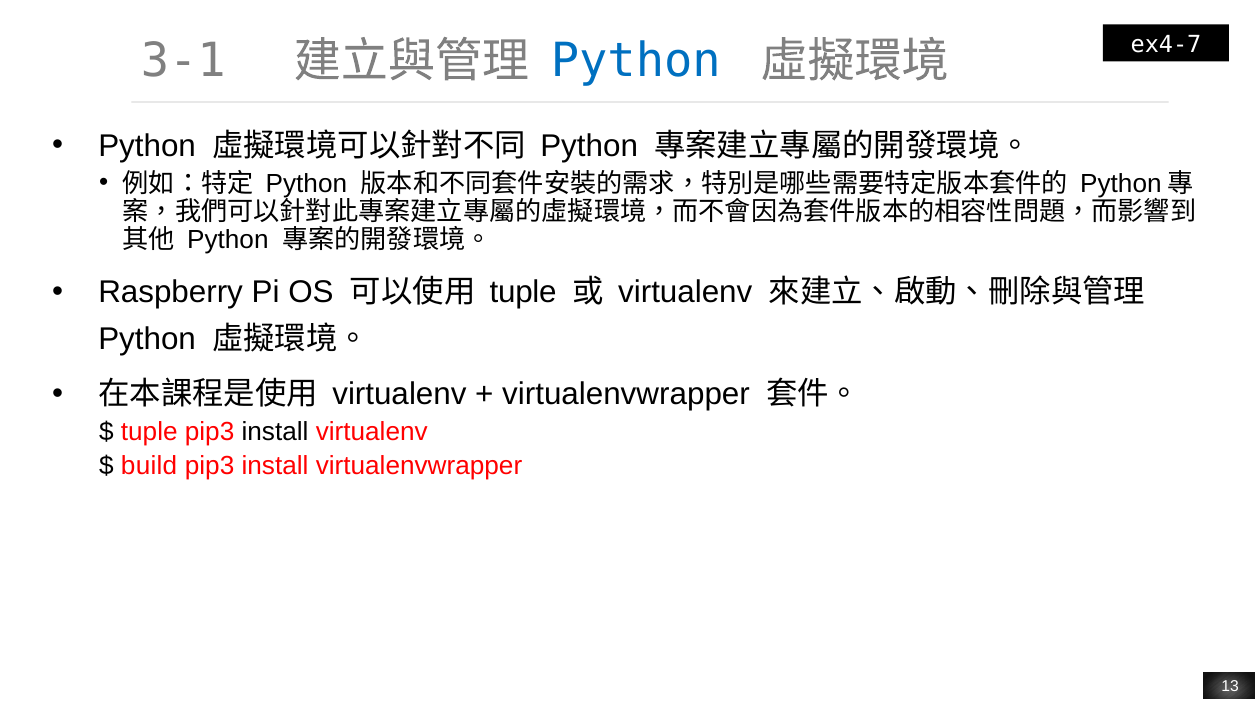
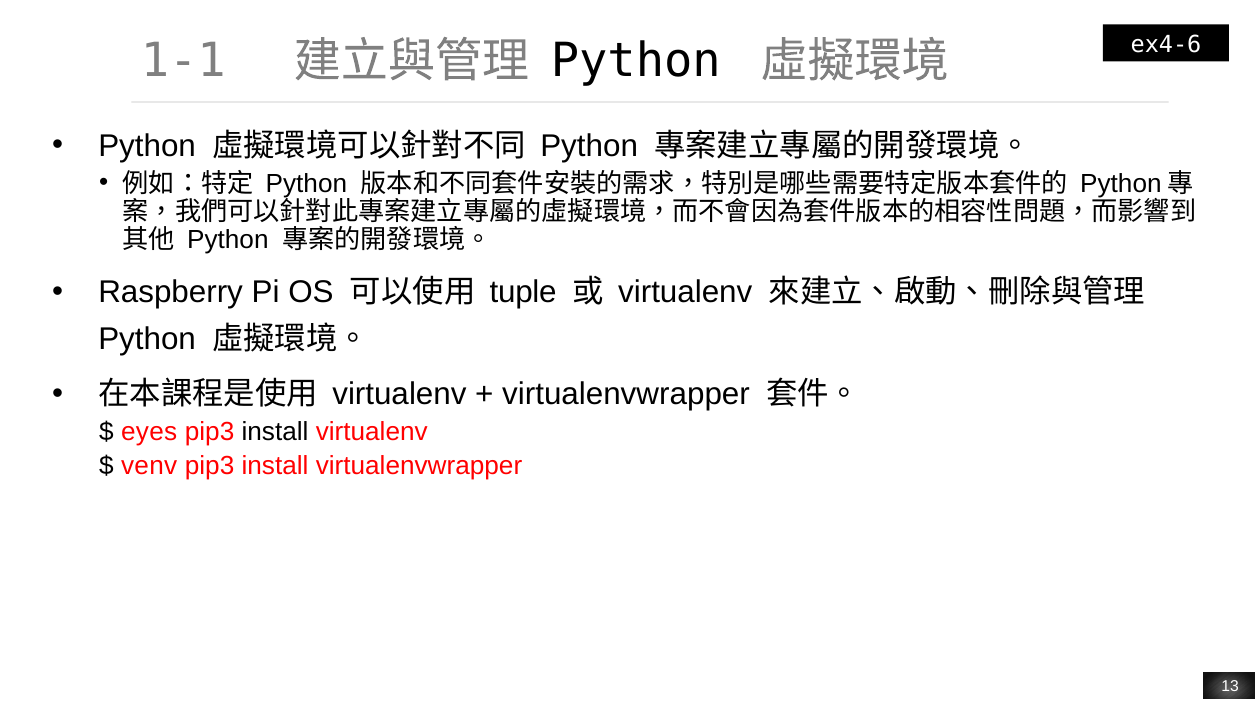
ex4-7: ex4-7 -> ex4-6 (1166, 44)
3-1: 3-1 -> 1-1 (183, 61)
Python colour: blue -> black (636, 61)
tuple: tuple -> eyes (149, 432)
build: build -> venv (149, 466)
